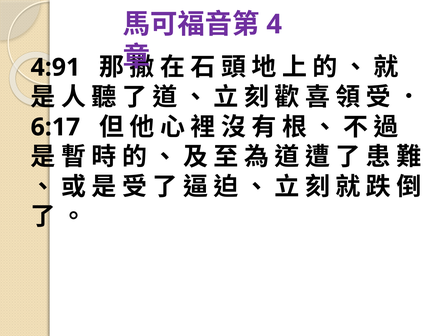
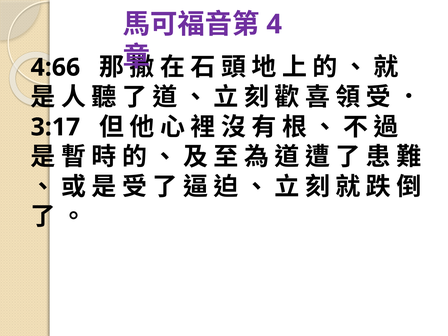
4:91: 4:91 -> 4:66 (55, 67)
6:17: 6:17 -> 3:17 (55, 127)
